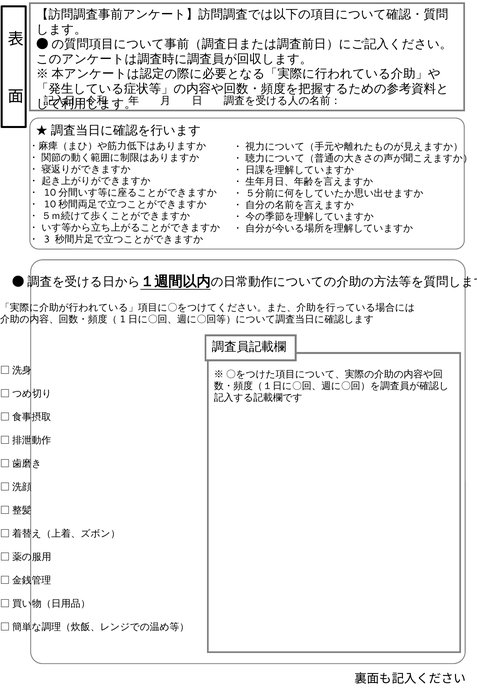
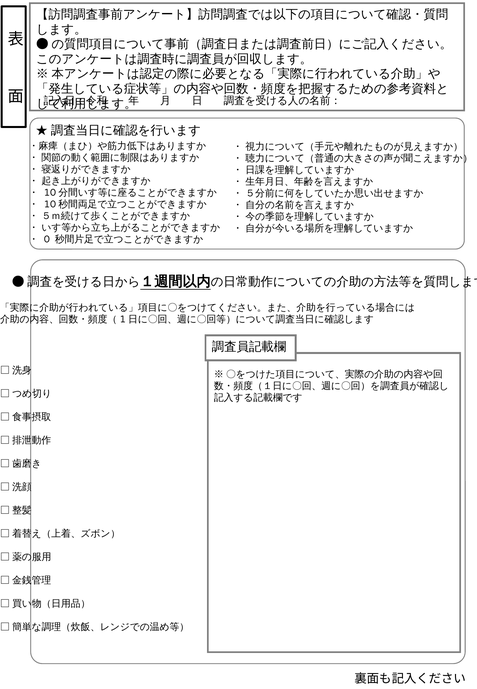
3: 3 -> 0 (47, 239)
